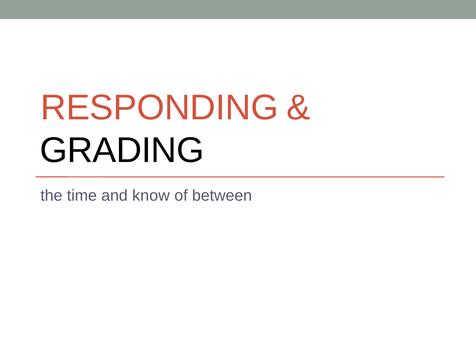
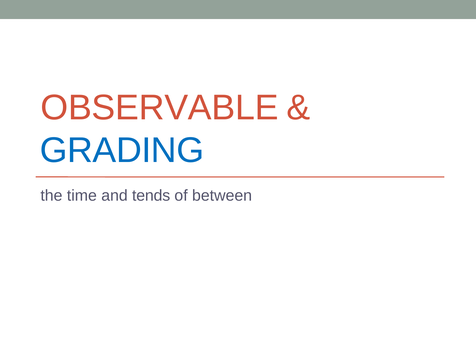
RESPONDING: RESPONDING -> OBSERVABLE (160, 108)
GRADING colour: black -> blue (122, 150)
know: know -> tends (151, 195)
